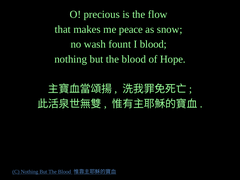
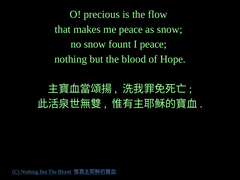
no wash: wash -> snow (95, 44)
I blood: blood -> peace (153, 44)
